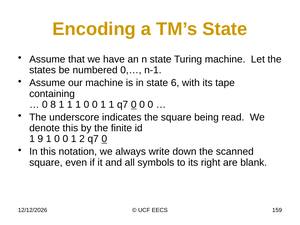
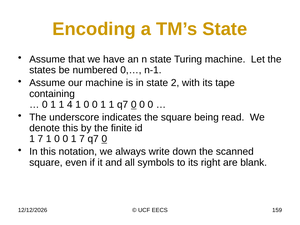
6: 6 -> 2 (175, 83)
8: 8 -> 1 (53, 105)
1: 1 -> 4 (70, 105)
9: 9 -> 7 (40, 139)
0 1 2: 2 -> 7 (82, 139)
